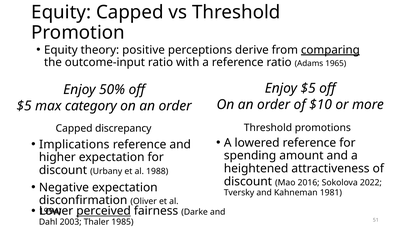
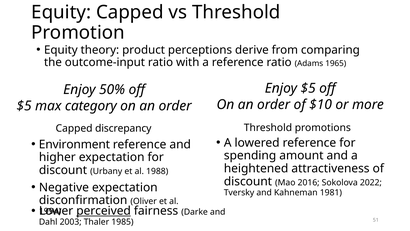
positive: positive -> product (144, 50)
comparing underline: present -> none (330, 50)
Implications: Implications -> Environment (74, 144)
